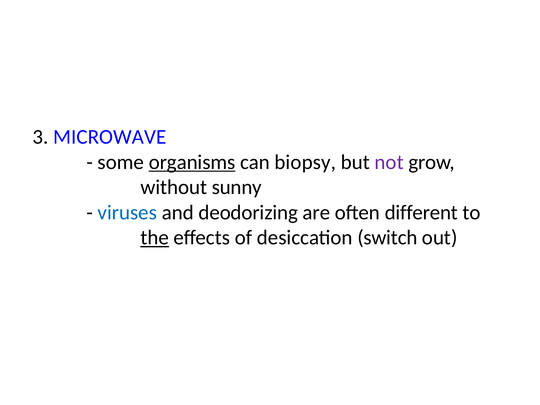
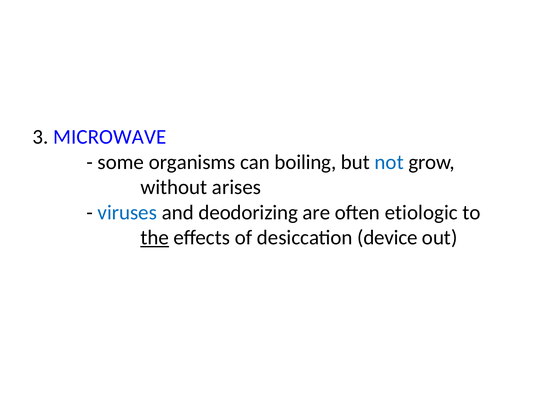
organisms underline: present -> none (192, 162)
biopsy: biopsy -> boiling (305, 162)
not colour: purple -> blue (389, 162)
sunny: sunny -> arises (237, 187)
different: different -> etiologic (421, 212)
switch: switch -> device (387, 238)
